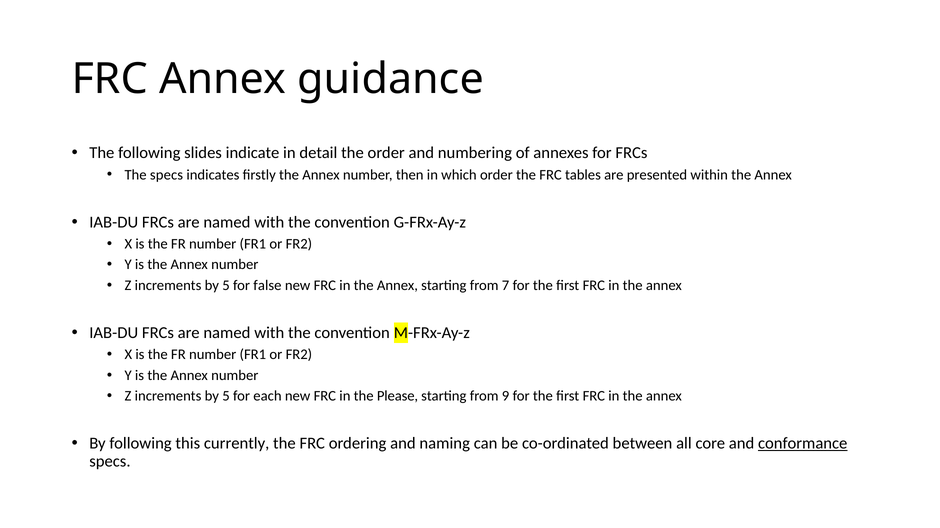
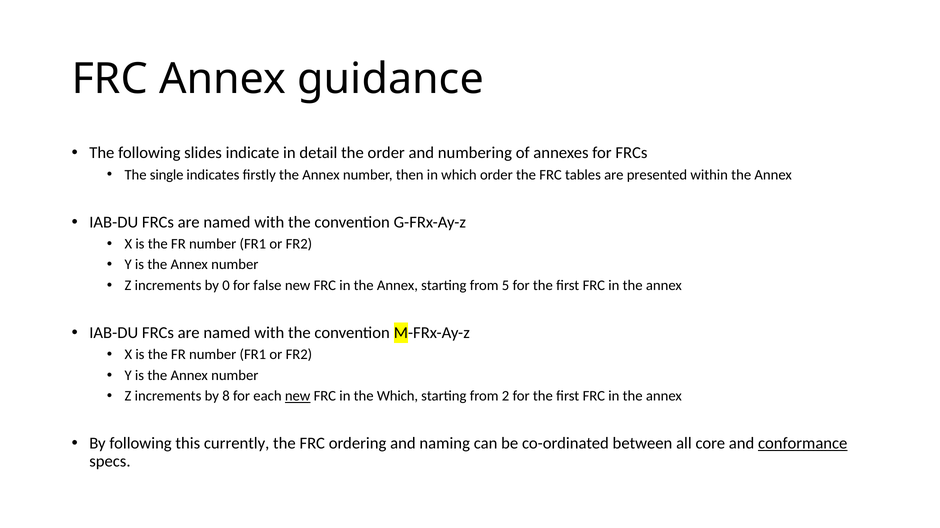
The specs: specs -> single (167, 175)
5: 5 -> 0 (226, 286)
7: 7 -> 5 (506, 286)
5: 5 -> 8 (226, 397)
new underline: none -> present (298, 397)
the Please: Please -> Which (397, 397)
9: 9 -> 2 (506, 397)
